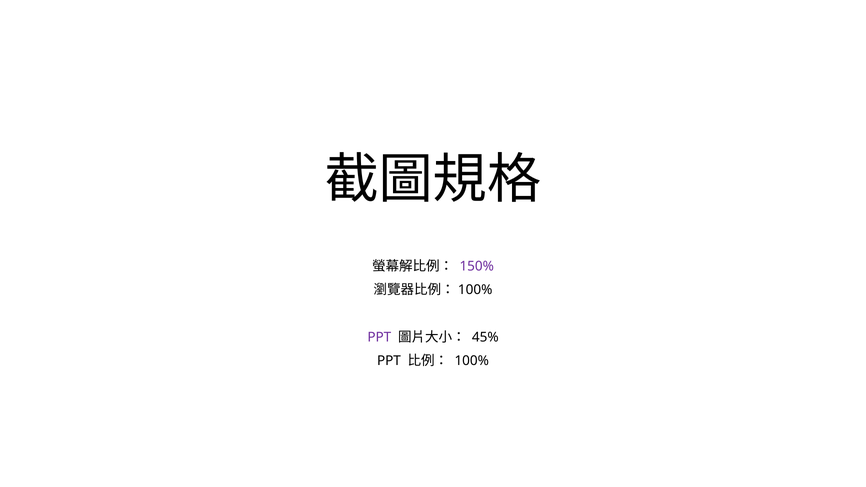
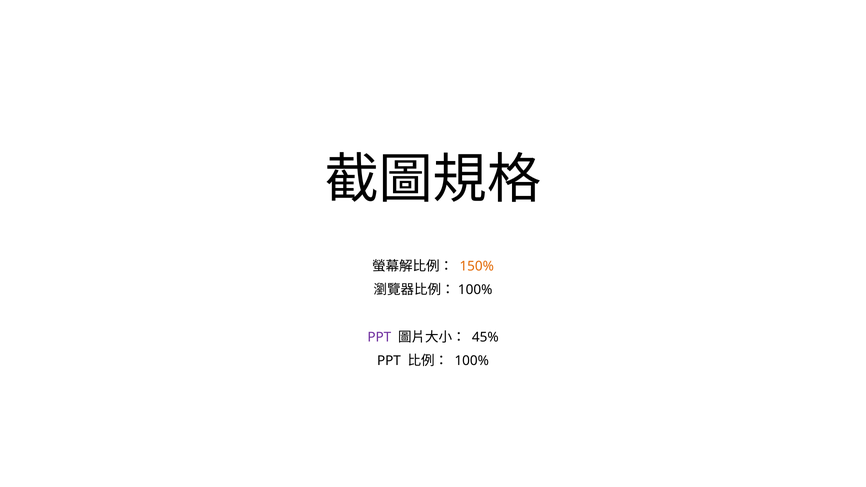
150% colour: purple -> orange (477, 266)
